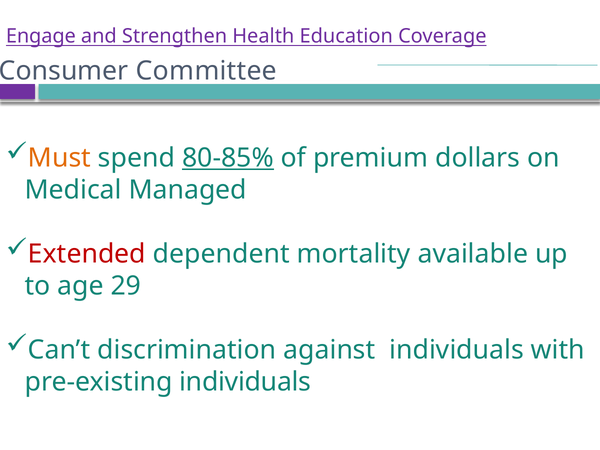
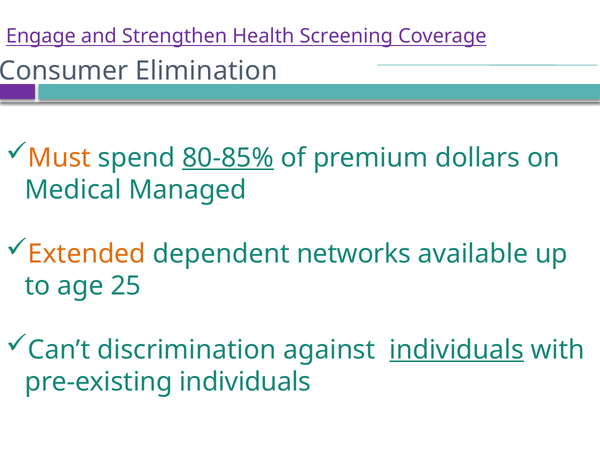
Education: Education -> Screening (346, 36)
Committee: Committee -> Elimination (206, 71)
Extended colour: red -> orange (87, 254)
mortality: mortality -> networks (354, 254)
29: 29 -> 25 (126, 286)
individuals underline: none -> present (457, 350)
